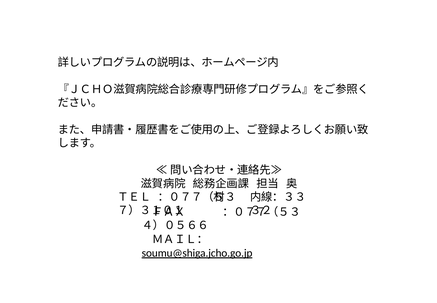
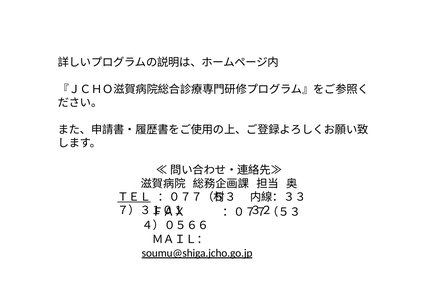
ＴＥＬ underline: none -> present (134, 197)
